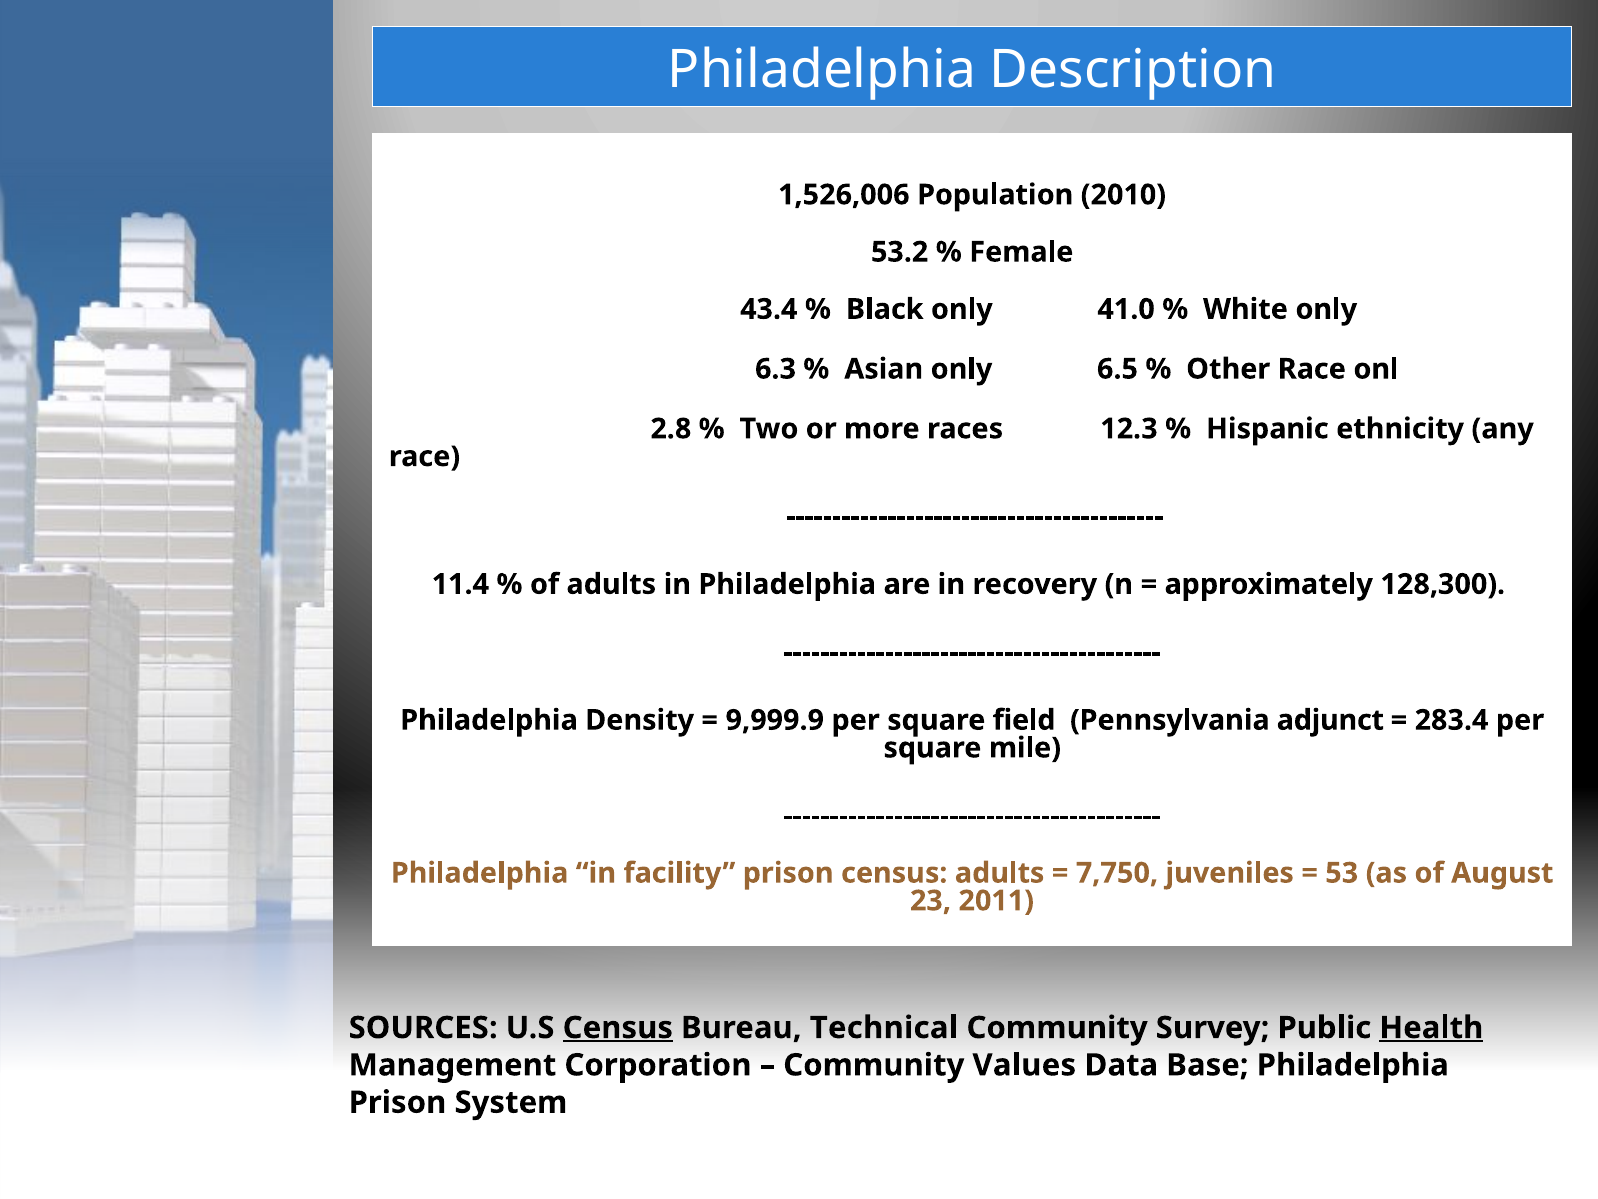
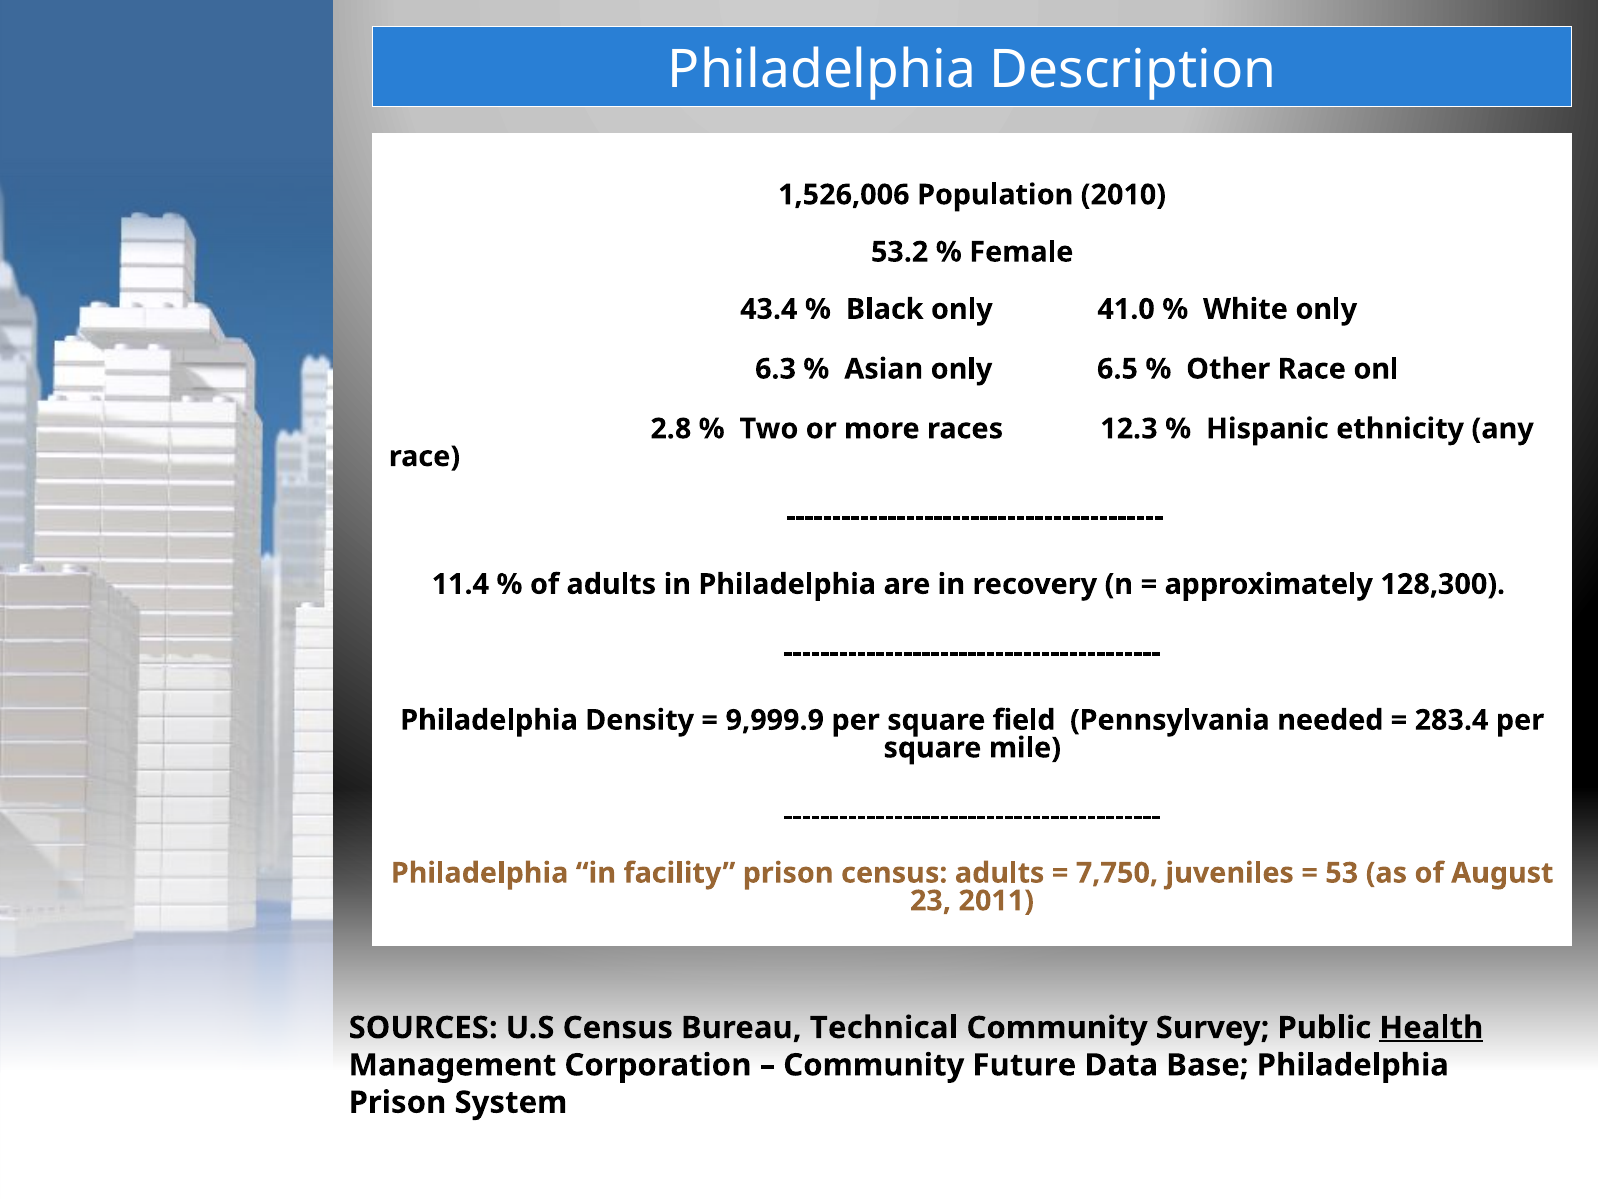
adjunct: adjunct -> needed (1330, 720)
Census underline: present -> none (618, 1027)
Values: Values -> Future (1024, 1065)
